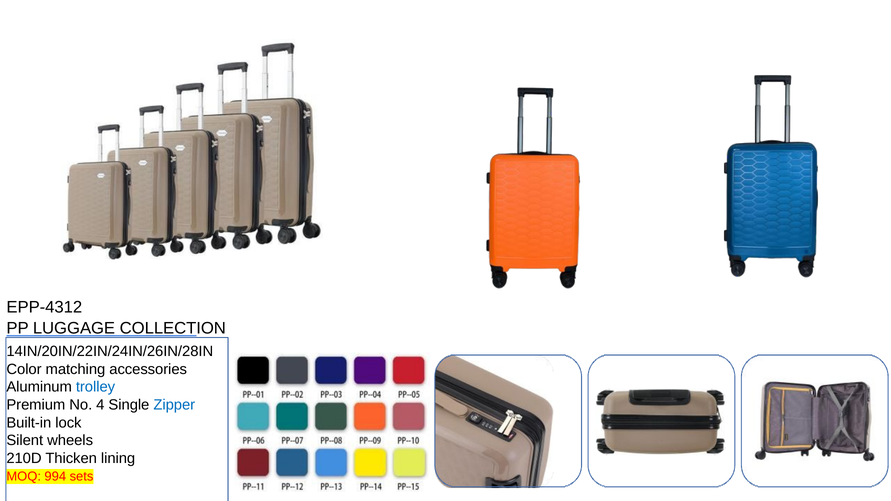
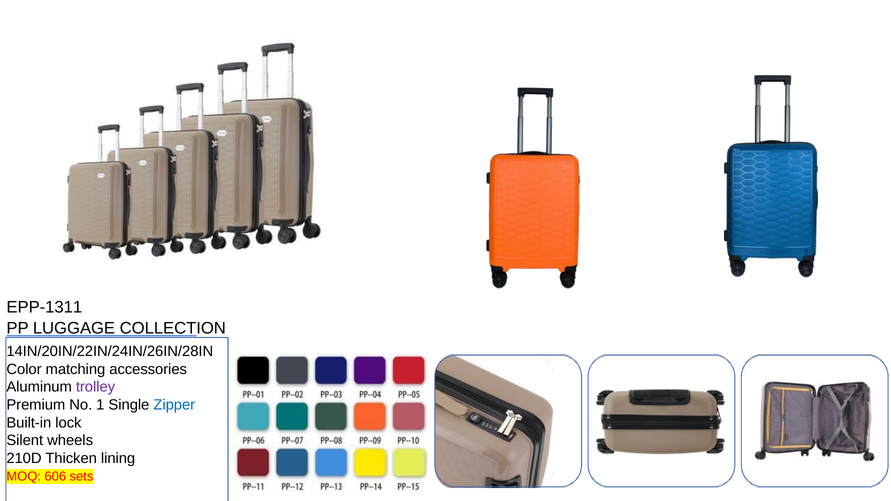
EPP-4312: EPP-4312 -> EPP-1311 (44, 307)
trolley colour: blue -> purple (96, 387)
4: 4 -> 1 (100, 405)
994: 994 -> 606 (55, 477)
